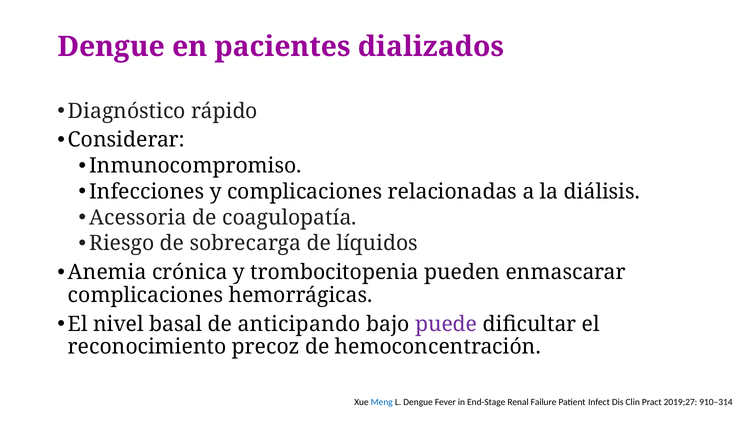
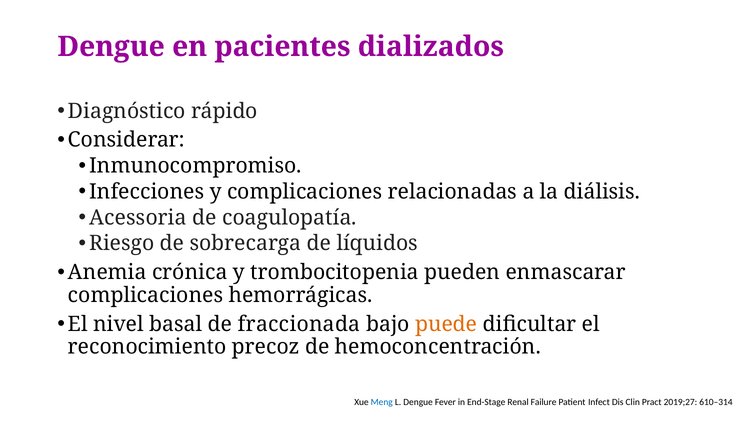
anticipando: anticipando -> fraccionada (299, 324)
puede colour: purple -> orange (446, 324)
910–314: 910–314 -> 610–314 (716, 402)
